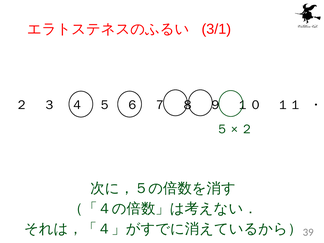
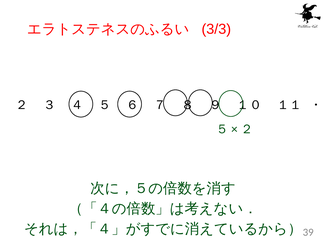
3/1: 3/1 -> 3/3 (216, 29)
